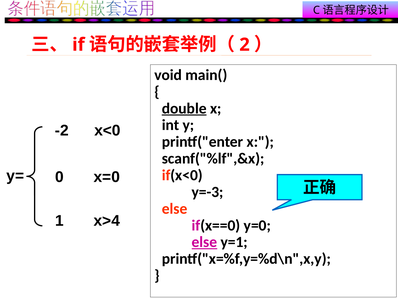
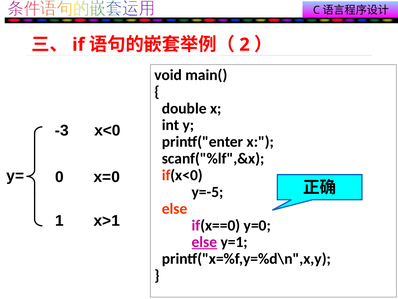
double underline: present -> none (184, 108)
-2: -2 -> -3 (62, 130)
y=-3: y=-3 -> y=-5 (208, 192)
x>4: x>4 -> x>1 (107, 220)
